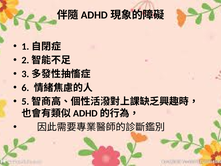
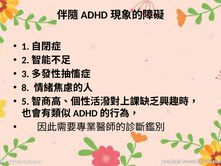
6: 6 -> 8 (25, 88)
